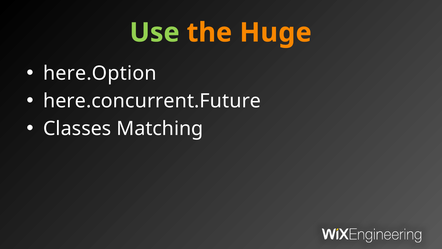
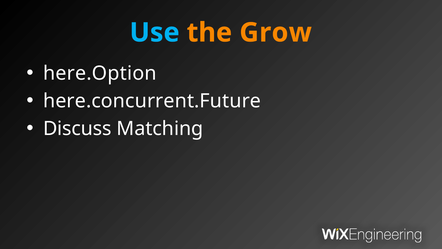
Use colour: light green -> light blue (155, 33)
Huge: Huge -> Grow (276, 33)
Classes: Classes -> Discuss (77, 128)
